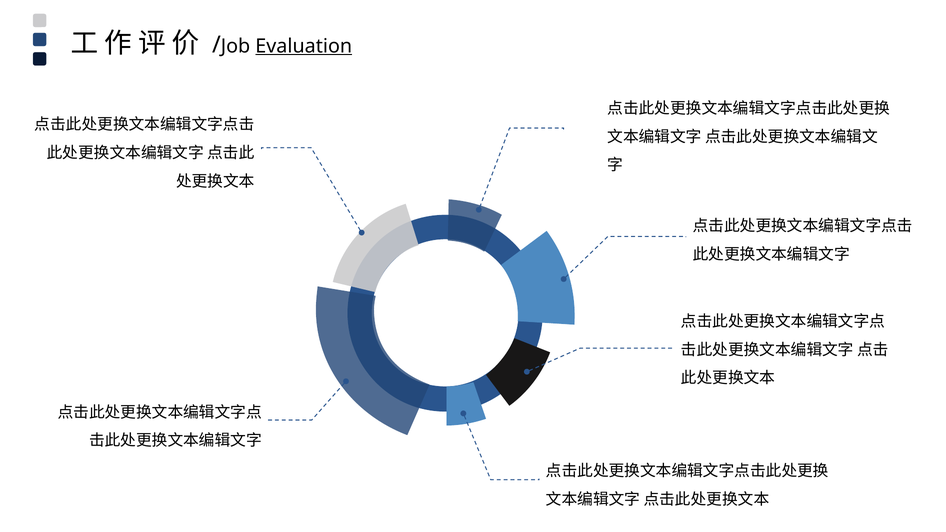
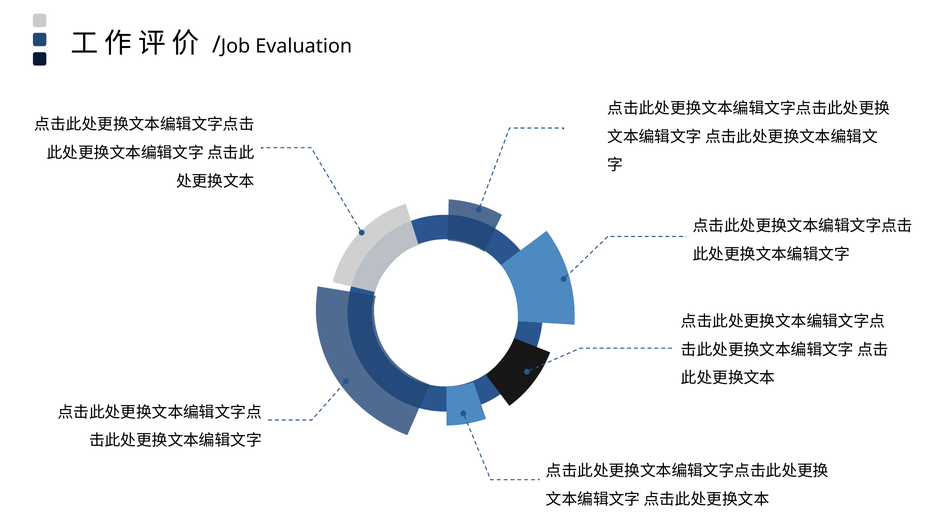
Evaluation underline: present -> none (304, 46)
